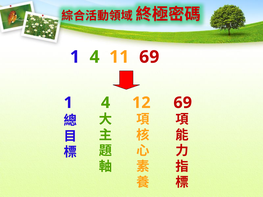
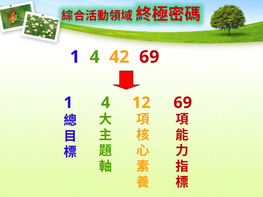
11: 11 -> 42 (119, 57)
